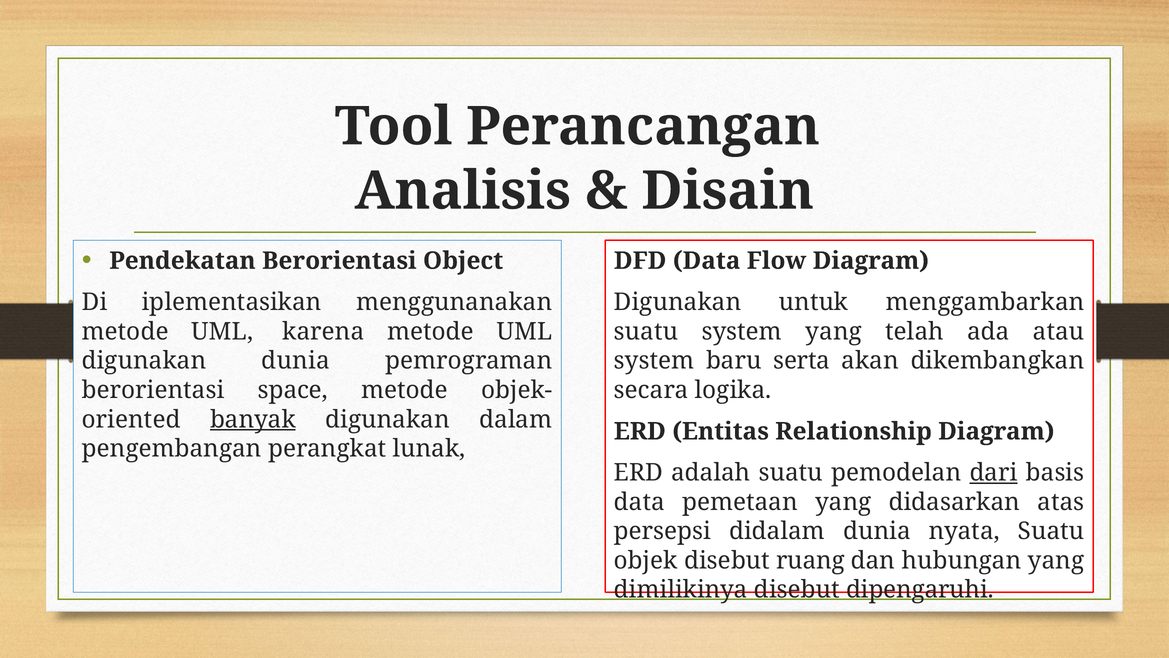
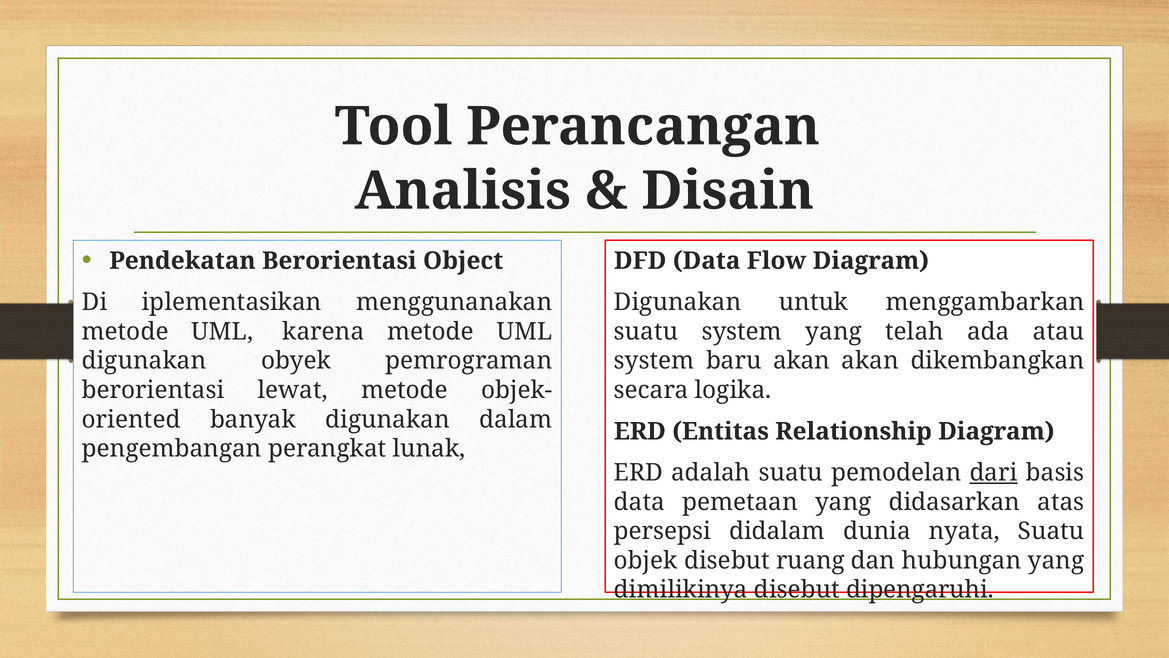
baru serta: serta -> akan (802, 360)
digunakan dunia: dunia -> obyek (296, 361)
space: space -> lewat (293, 390)
banyak underline: present -> none (253, 419)
